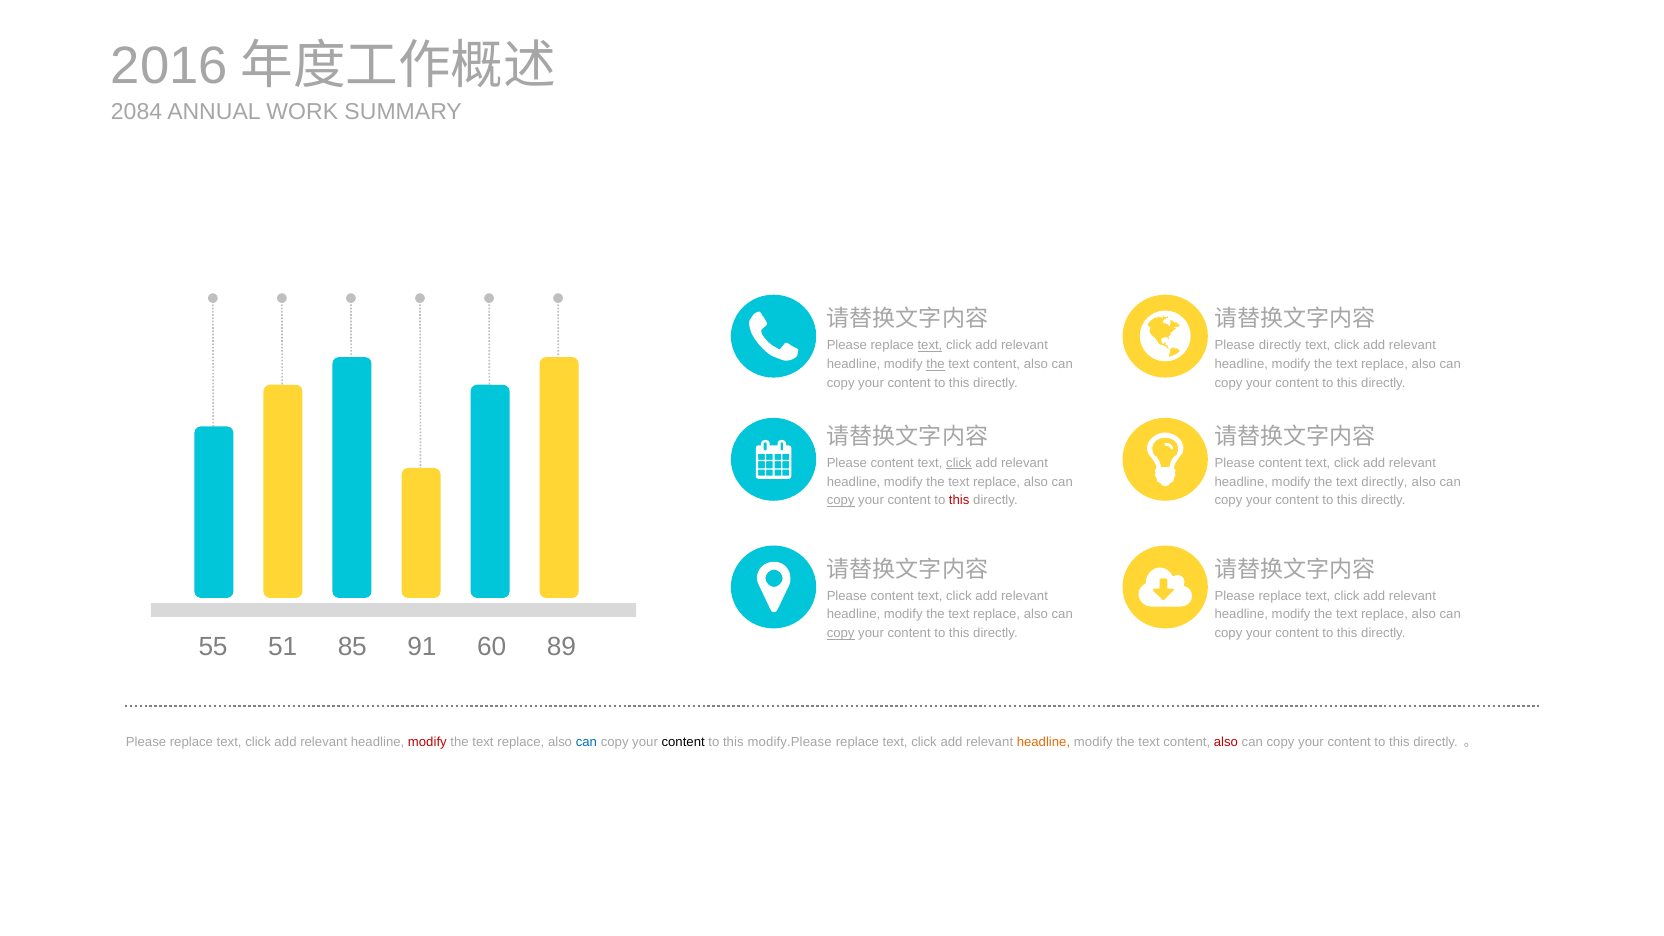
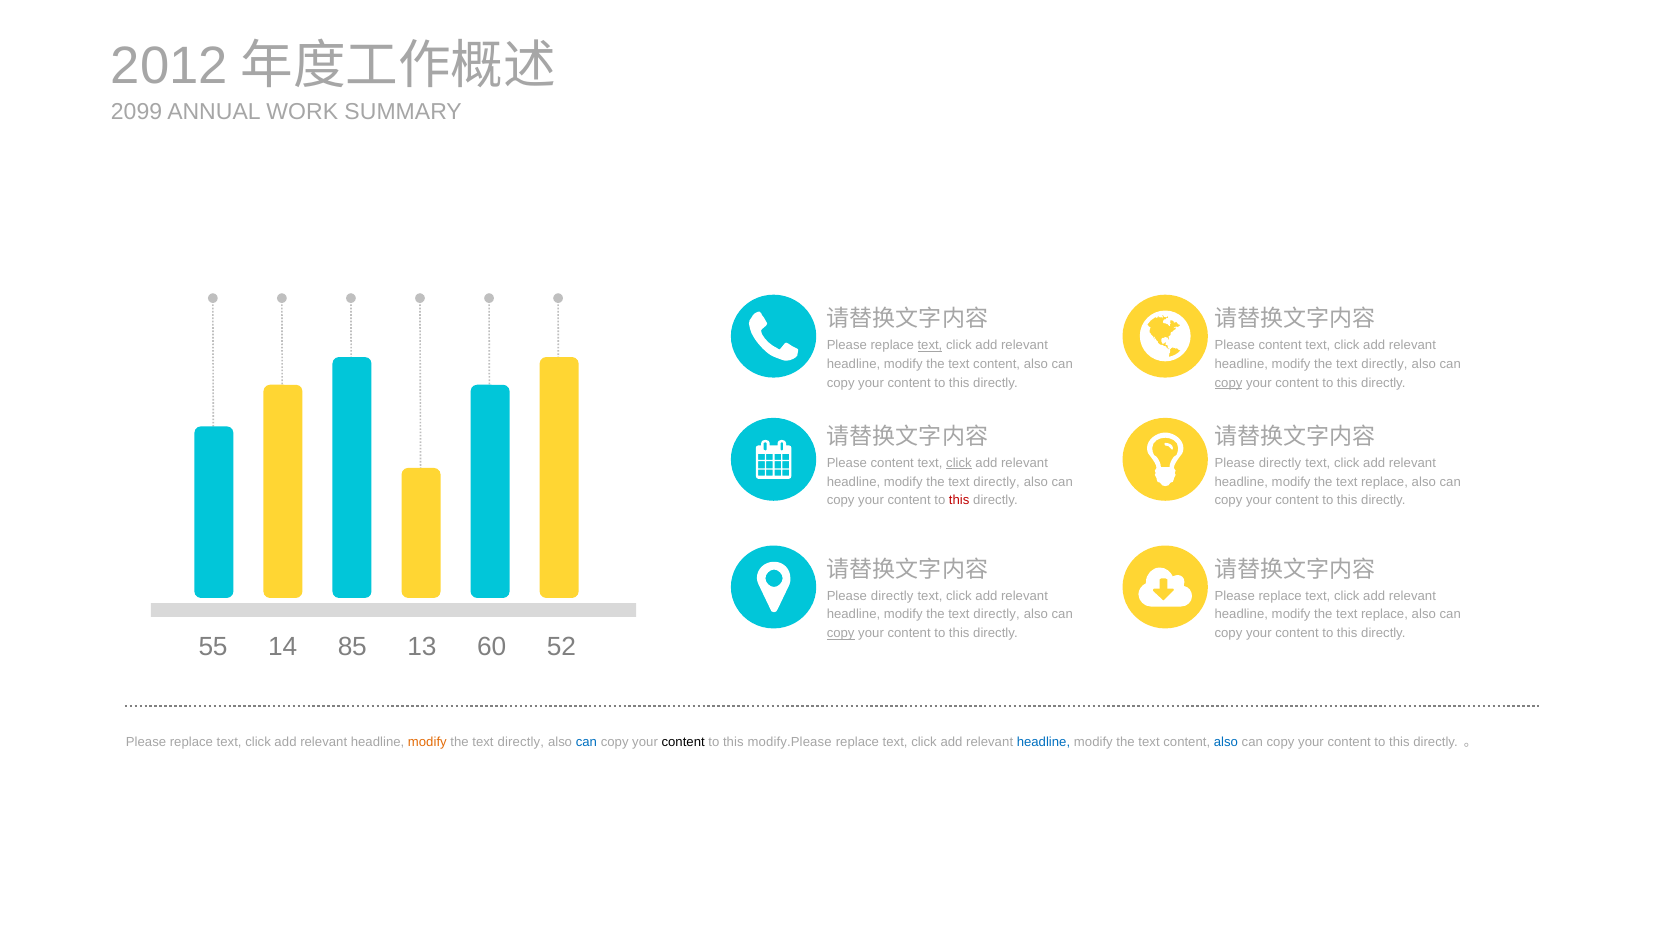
2016: 2016 -> 2012 (169, 66)
2084: 2084 -> 2099 (137, 112)
directly: directly -> content (1280, 345)
the underline: present -> none (935, 364)
replace: replace -> directly (1384, 364)
copy underline: none -> present (1229, 383)
content: content -> directly (1280, 463)
replace: replace -> directly (997, 482)
directly: directly -> replace (1385, 482)
copy underline: present -> none (841, 501)
content: content -> directly (892, 596)
replace: replace -> directly (997, 615)
51: 51 -> 14 (283, 646)
91: 91 -> 13 (422, 646)
89: 89 -> 52 (561, 646)
modify colour: red -> orange (427, 742)
replace: replace -> directly (521, 742)
headline colour: orange -> blue (1043, 742)
also colour: red -> blue (1226, 742)
